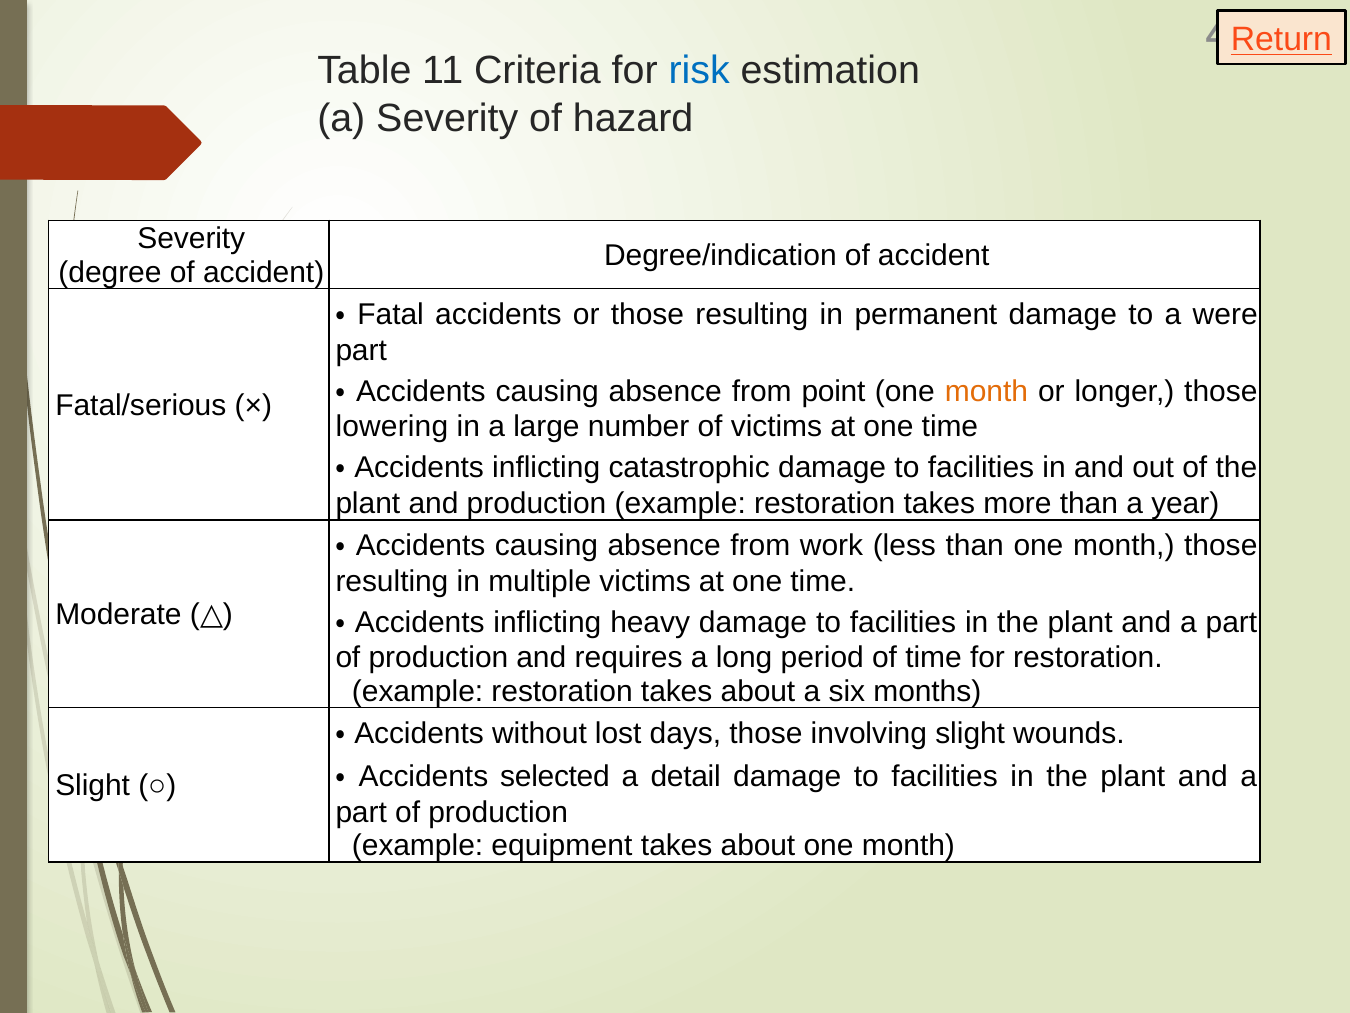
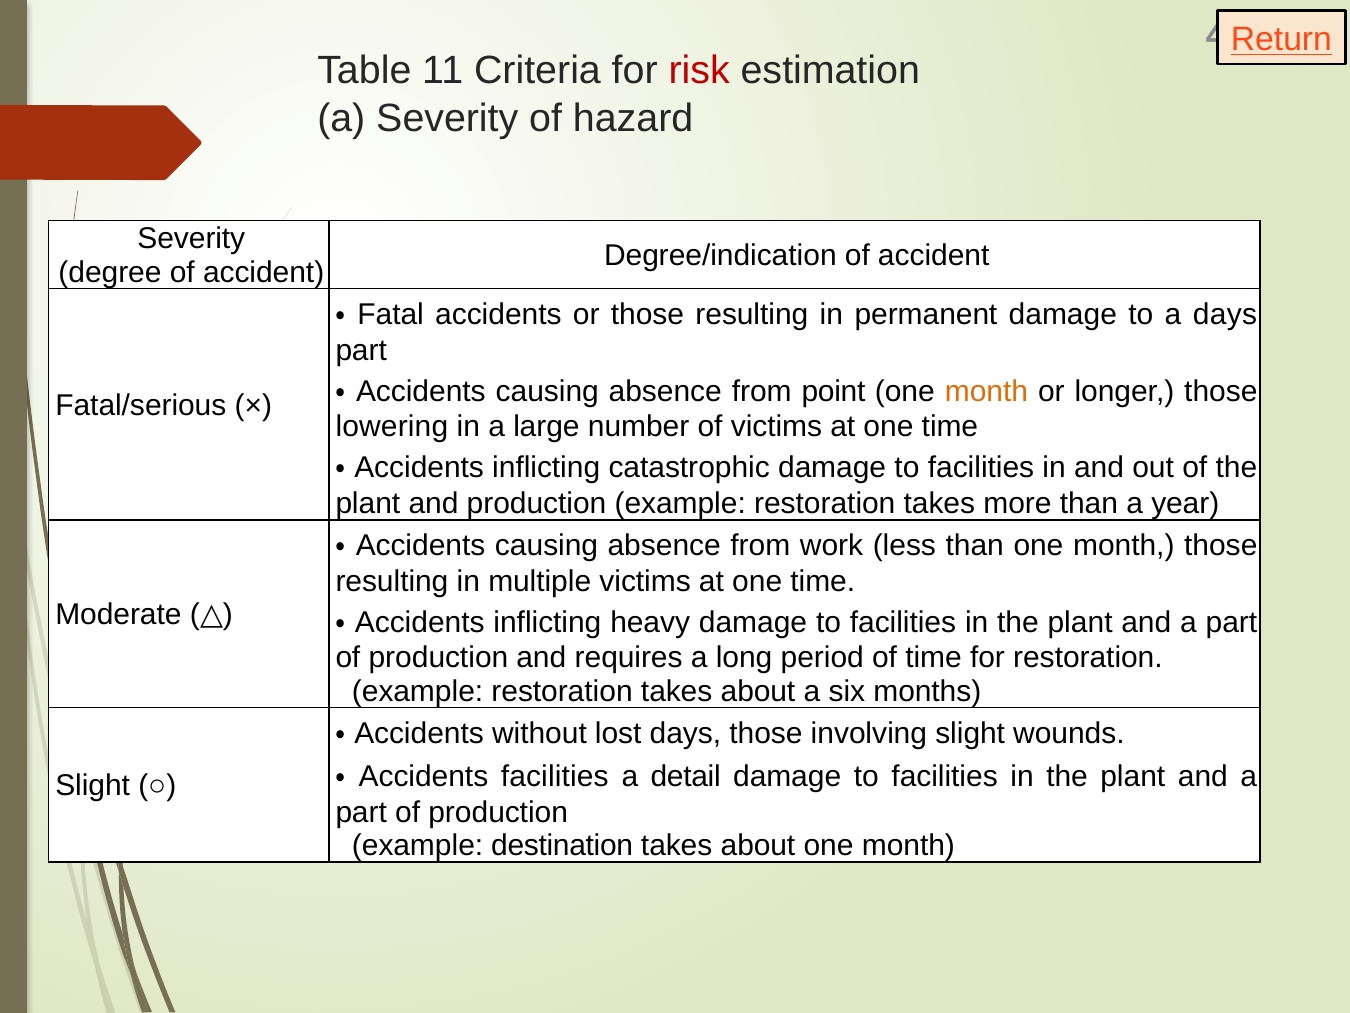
risk colour: blue -> red (699, 71)
a were: were -> days (1225, 315)
Accidents selected: selected -> facilities (555, 777)
equipment: equipment -> destination (562, 846)
